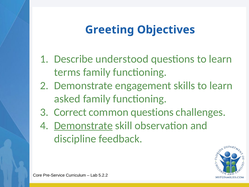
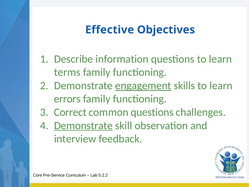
Greeting: Greeting -> Effective (110, 30)
understood: understood -> information (122, 59)
engagement underline: none -> present (143, 86)
asked: asked -> errors (67, 99)
discipline: discipline -> interview (75, 139)
